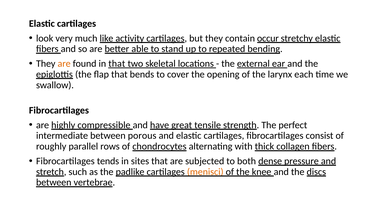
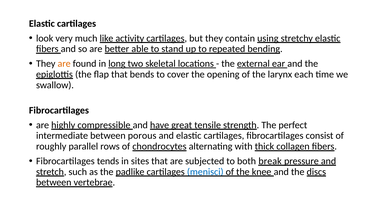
occur: occur -> using (268, 38)
in that: that -> long (117, 64)
dense: dense -> break (270, 161)
menisci colour: orange -> blue (205, 172)
